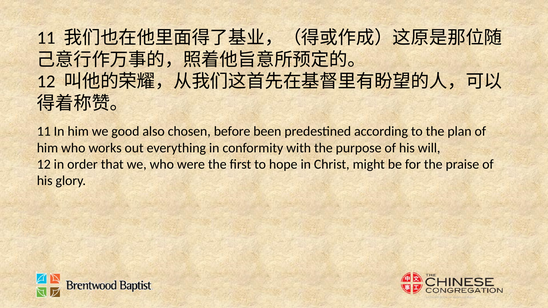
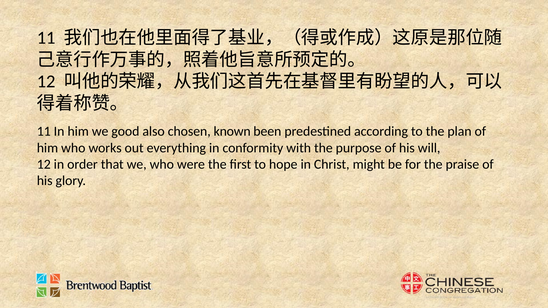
before: before -> known (232, 132)
